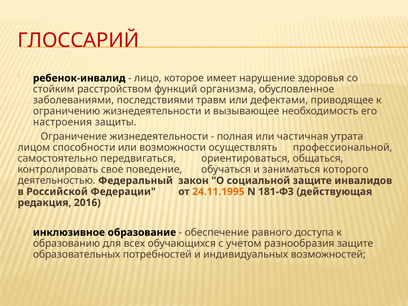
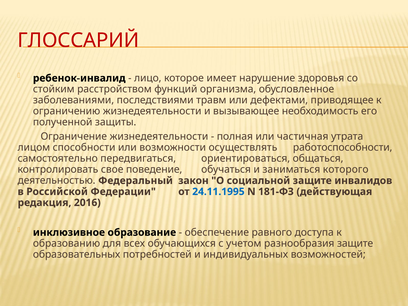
настроения: настроения -> полученной (63, 122)
профессиональной: профессиональной -> работоспособности (343, 148)
24.11.1995 colour: orange -> blue (218, 192)
